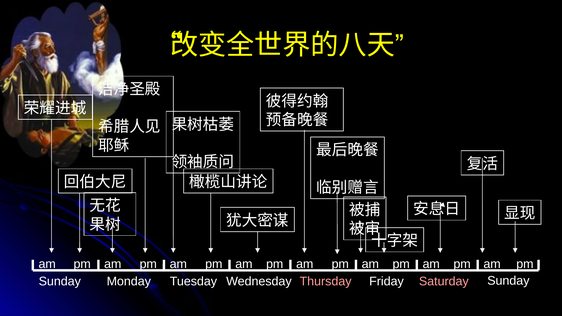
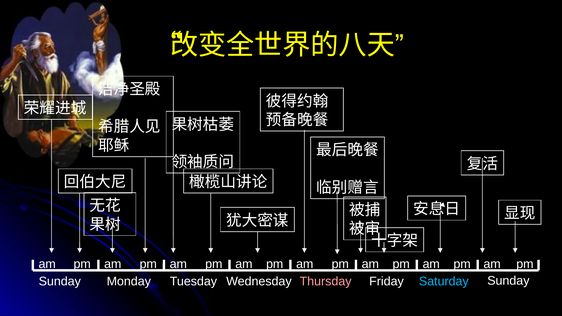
Saturday colour: pink -> light blue (444, 282)
